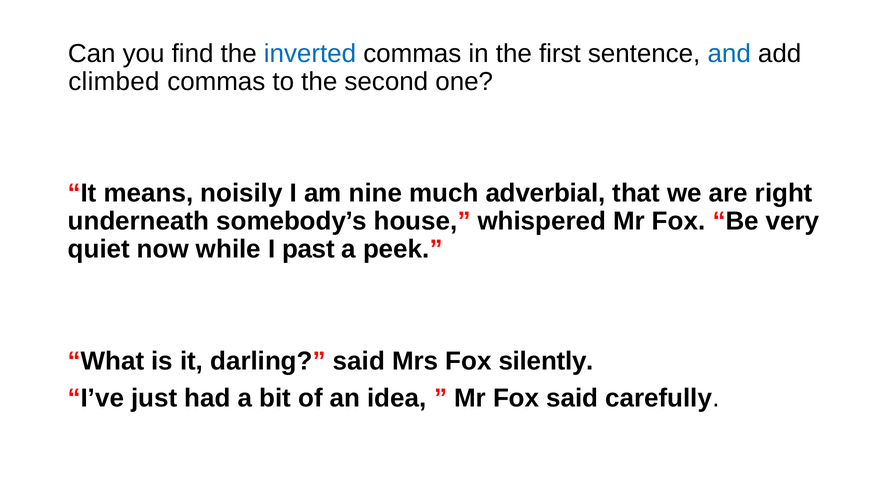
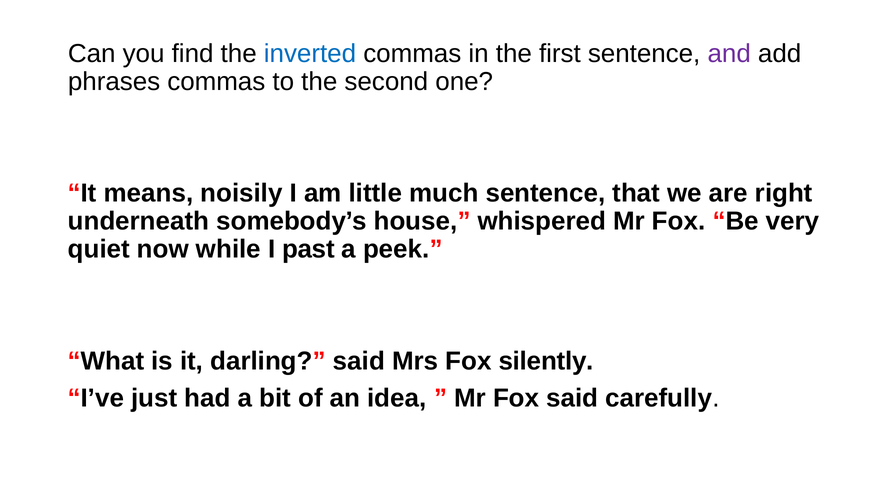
and colour: blue -> purple (729, 53)
climbed: climbed -> phrases (114, 81)
nine: nine -> little (375, 193)
much adverbial: adverbial -> sentence (545, 193)
